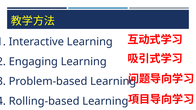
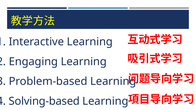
Rolling-based: Rolling-based -> Solving-based (44, 101)
